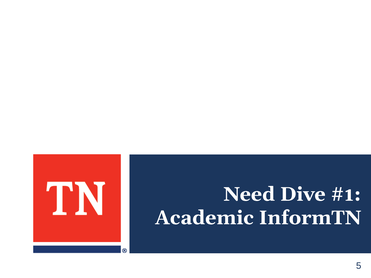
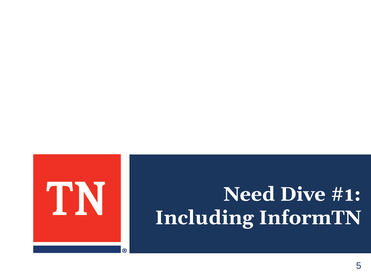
Academic: Academic -> Including (204, 218)
